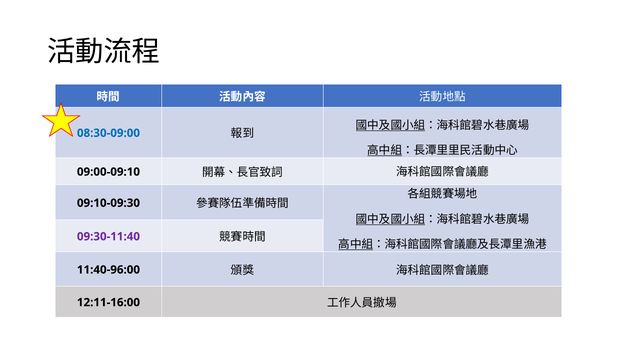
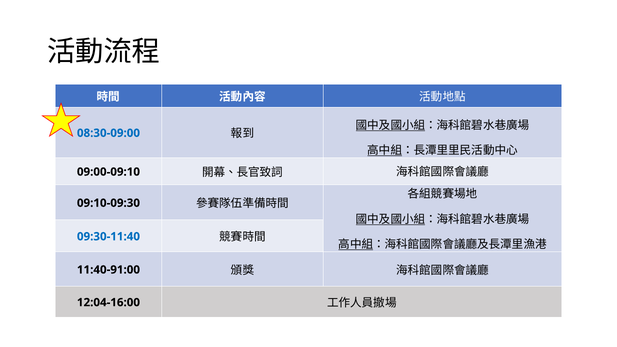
09:30-11:40 colour: purple -> blue (108, 237)
11:40-96:00: 11:40-96:00 -> 11:40-91:00 (108, 270)
12:11-16:00: 12:11-16:00 -> 12:04-16:00 (108, 302)
